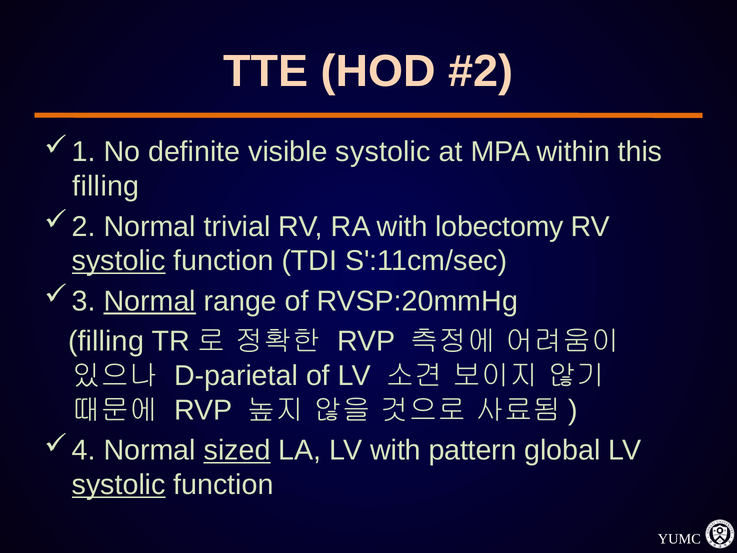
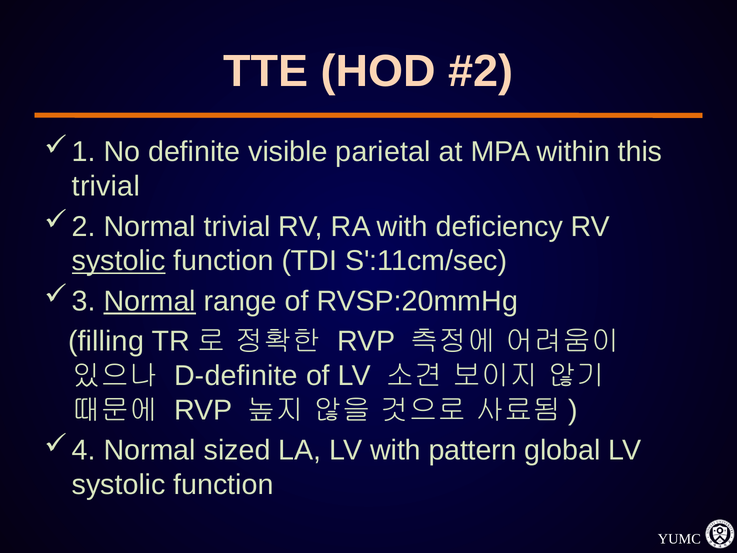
visible systolic: systolic -> parietal (383, 152)
filling: filling -> trivial (106, 186)
lobectomy: lobectomy -> deficiency (499, 226)
D-parietal: D-parietal -> D-definite (236, 376)
sized underline: present -> none (237, 450)
systolic underline: present -> none (119, 485)
